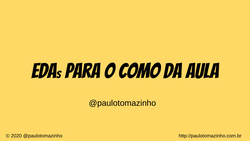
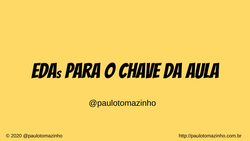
como: como -> chave (139, 71)
